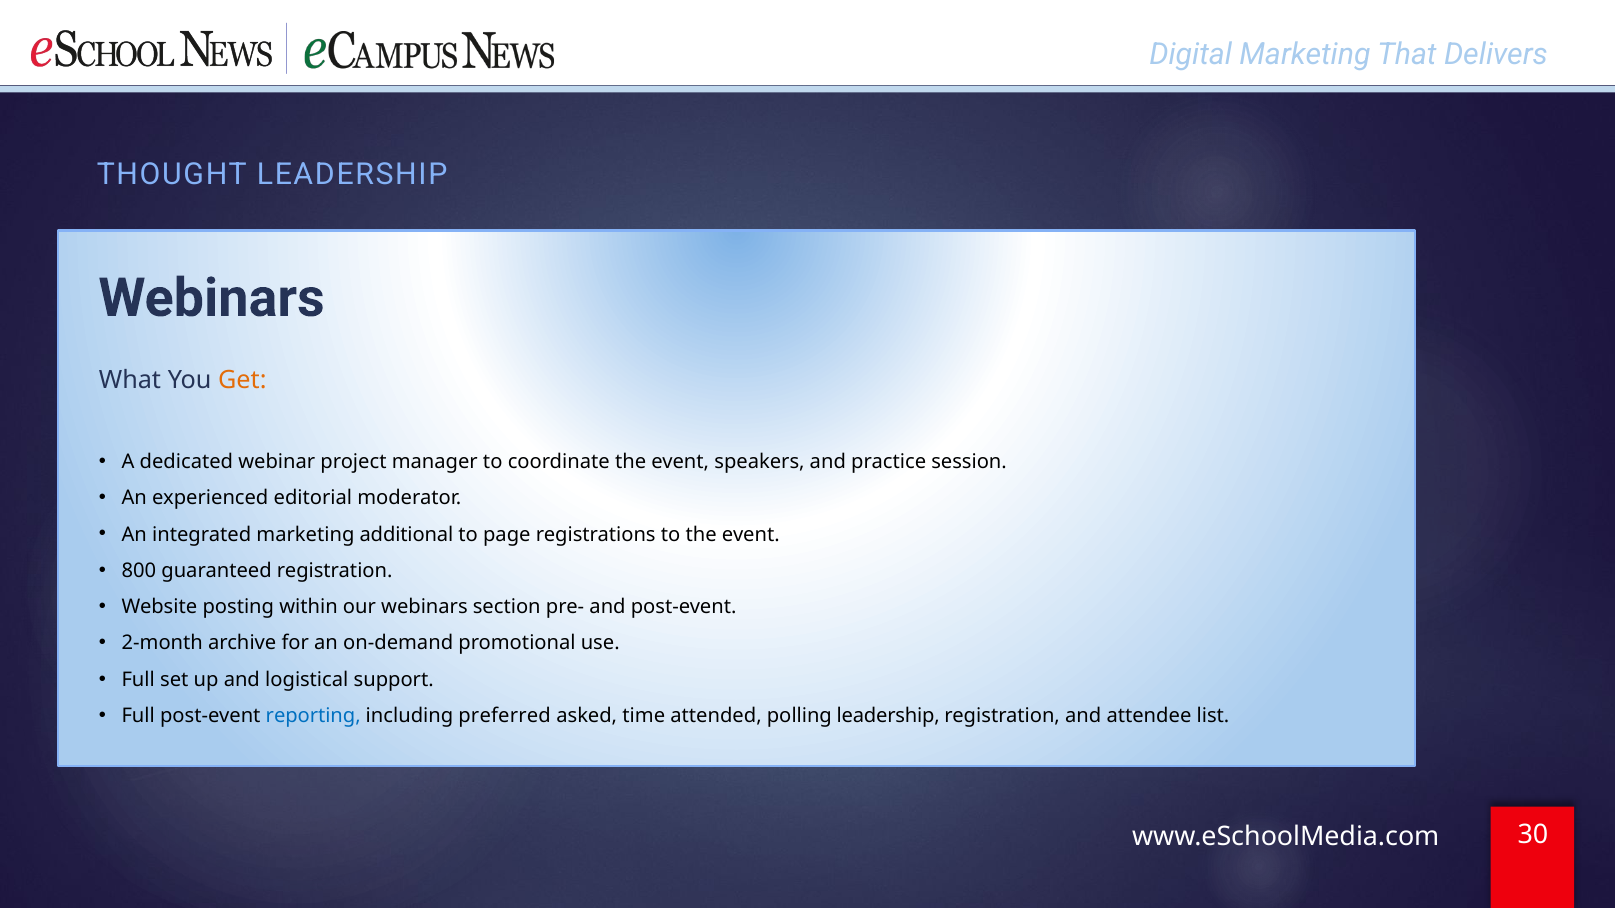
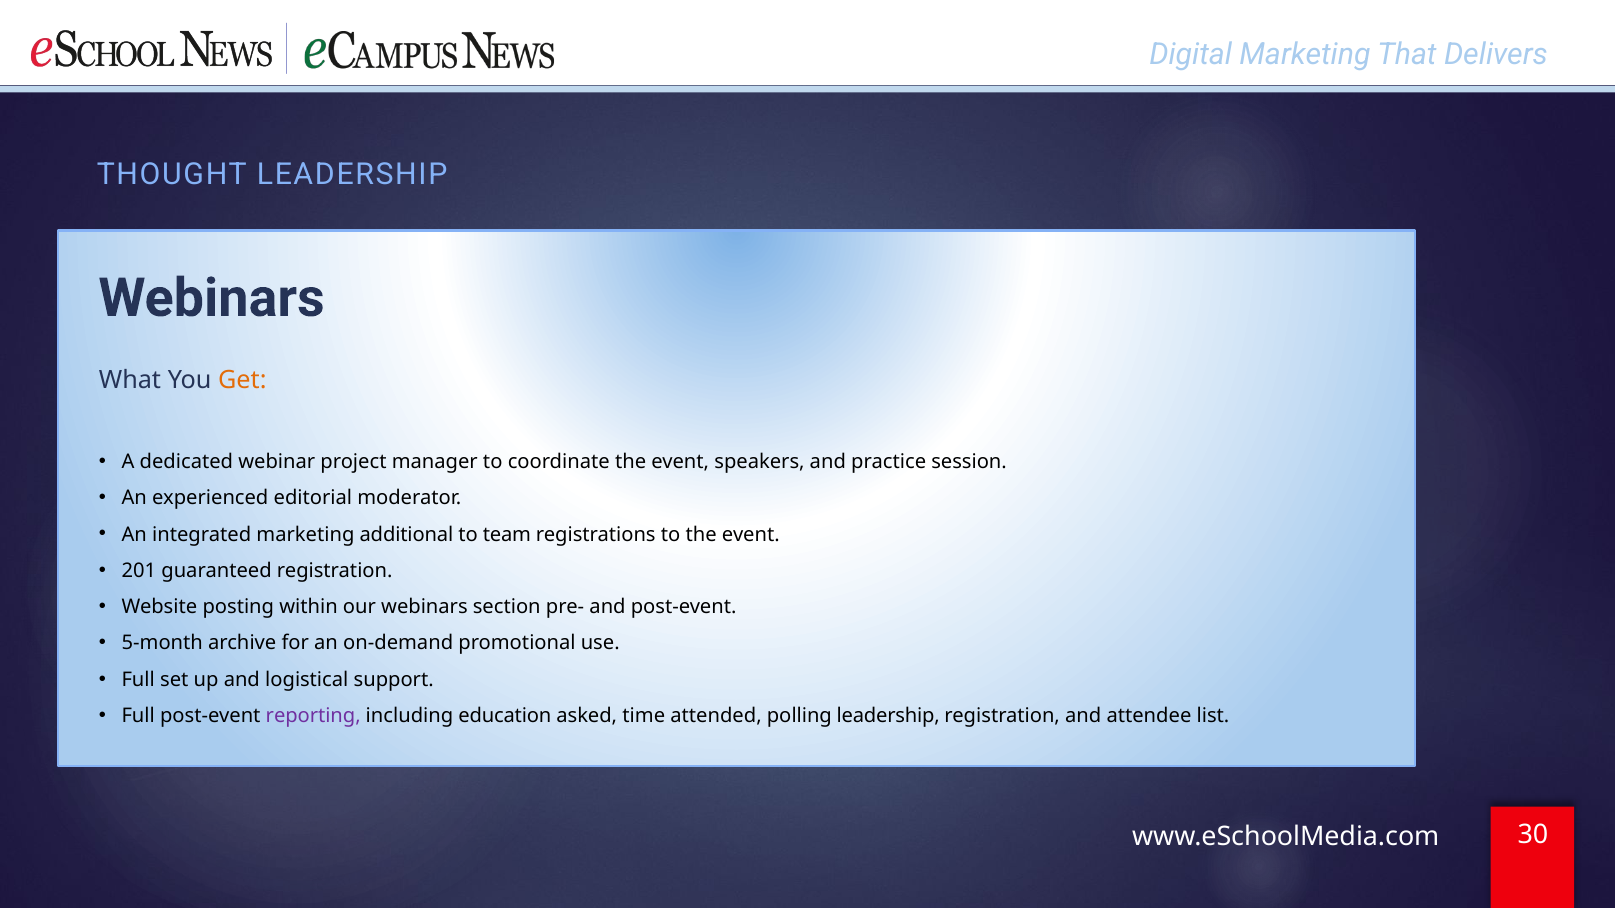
page: page -> team (507, 535)
800: 800 -> 201 (139, 571)
2-month: 2-month -> 5-month (162, 644)
reporting colour: blue -> purple (313, 716)
preferred: preferred -> education (505, 716)
